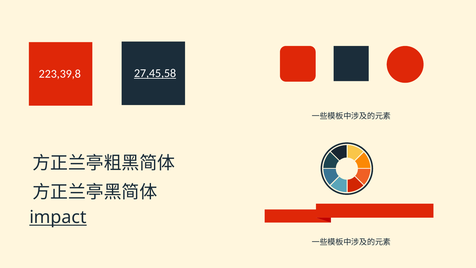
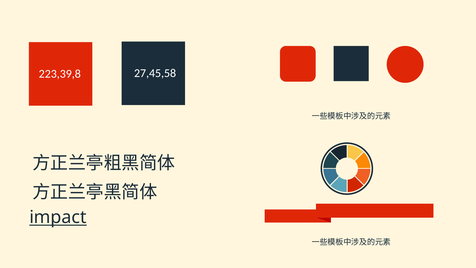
27,45,58 underline: present -> none (155, 73)
